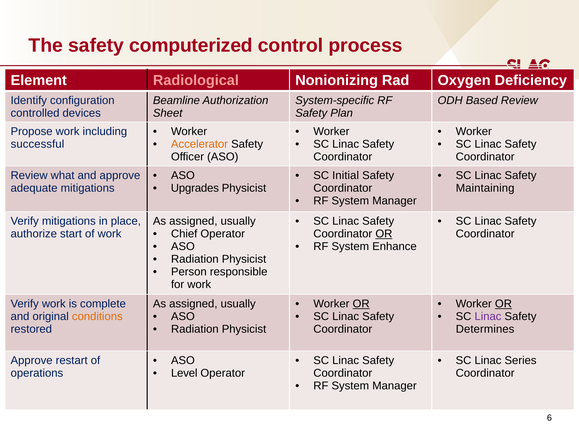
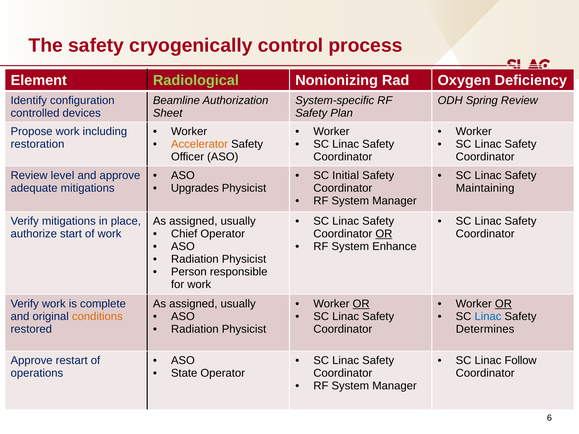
computerized: computerized -> cryogenically (191, 46)
Radiological colour: pink -> light green (196, 80)
Based: Based -> Spring (482, 100)
successful: successful -> restoration (38, 144)
what: what -> level (63, 176)
Linac colour: purple -> blue (488, 317)
Series: Series -> Follow (521, 361)
Level: Level -> State (184, 373)
